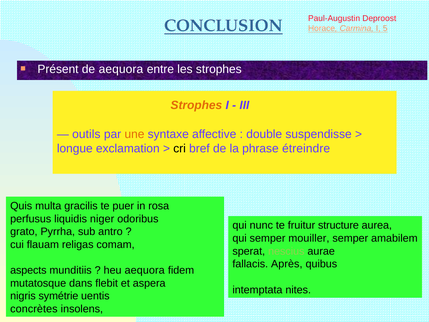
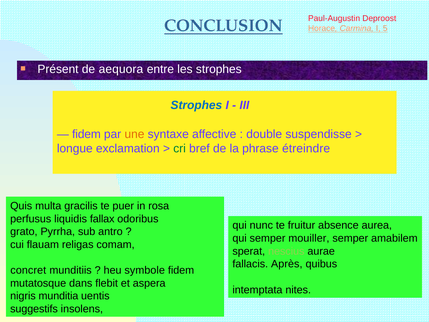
Strophes colour: orange -> blue (196, 105)
outils: outils -> fidem (86, 134)
cri colour: black -> green (180, 149)
niger: niger -> fallax (102, 219)
structure: structure -> absence (338, 225)
aspects: aspects -> concret (28, 270)
heu aequora: aequora -> symbole (145, 270)
symétrie: symétrie -> munditia (58, 296)
concrètes: concrètes -> suggestifs (34, 309)
